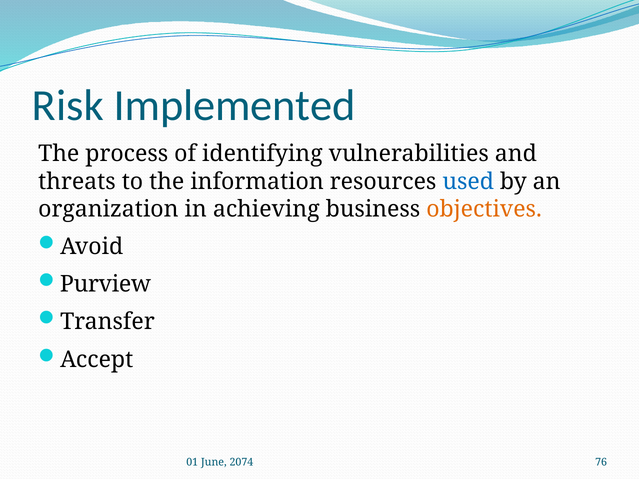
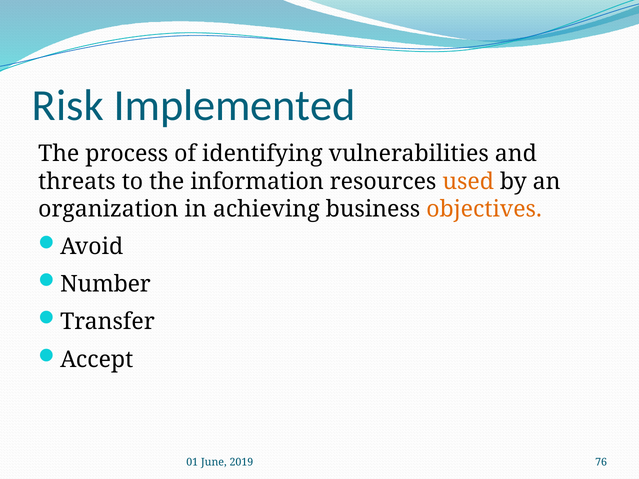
used colour: blue -> orange (468, 182)
Purview: Purview -> Number (105, 284)
2074: 2074 -> 2019 (241, 462)
